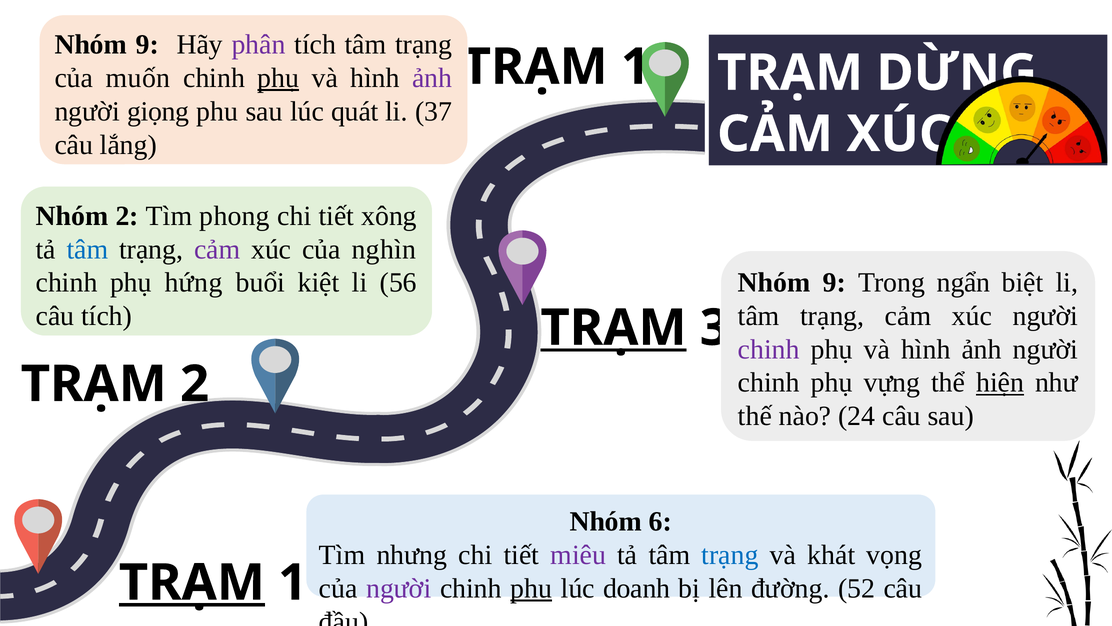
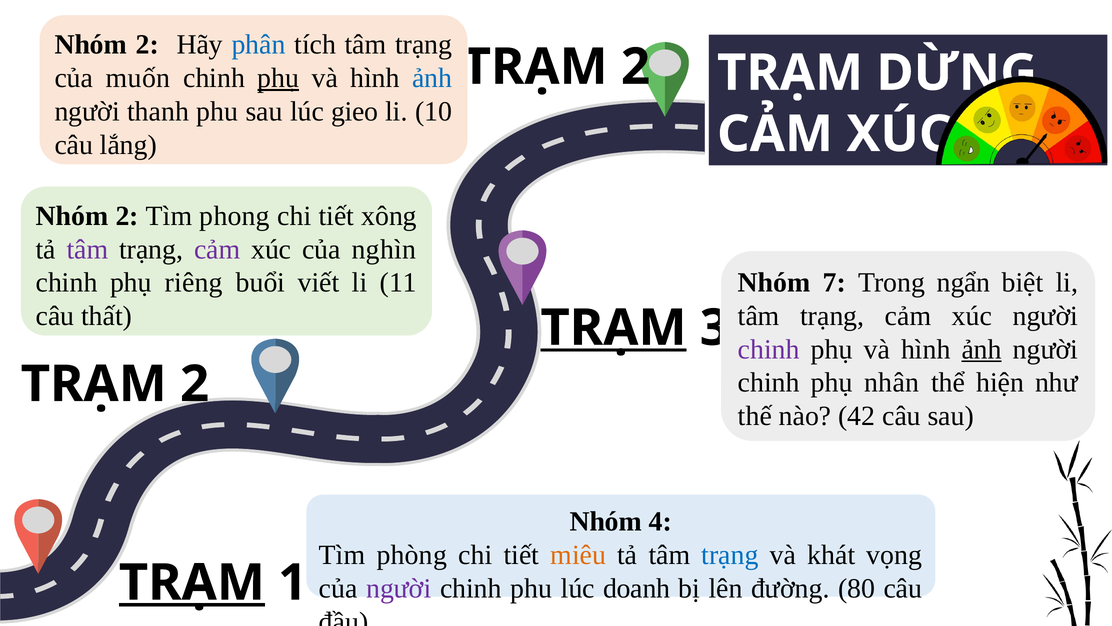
9: 9 -> 2 (147, 45)
phân colour: purple -> blue (259, 45)
1: 1 -> 2 (636, 67)
ảnh colour: purple -> blue (432, 78)
giọng: giọng -> thanh (158, 111)
quát: quát -> gieo (355, 111)
37: 37 -> 10 (434, 111)
tâm colour: blue -> purple (87, 249)
9: 9 -> 7 (834, 282)
hứng: hứng -> riêng (194, 283)
kiệt: kiệt -> viết (319, 283)
56: 56 -> 11 (398, 283)
câu tích: tích -> thất (107, 316)
ảnh underline: none -> present (982, 349)
vựng: vựng -> nhân (892, 382)
hiện underline: present -> none (1000, 382)
24: 24 -> 42 (857, 416)
6: 6 -> 4 (661, 521)
nhưng: nhưng -> phòng (412, 555)
miêu colour: purple -> orange (578, 555)
phu underline: present -> none (531, 588)
52: 52 -> 80 (857, 588)
